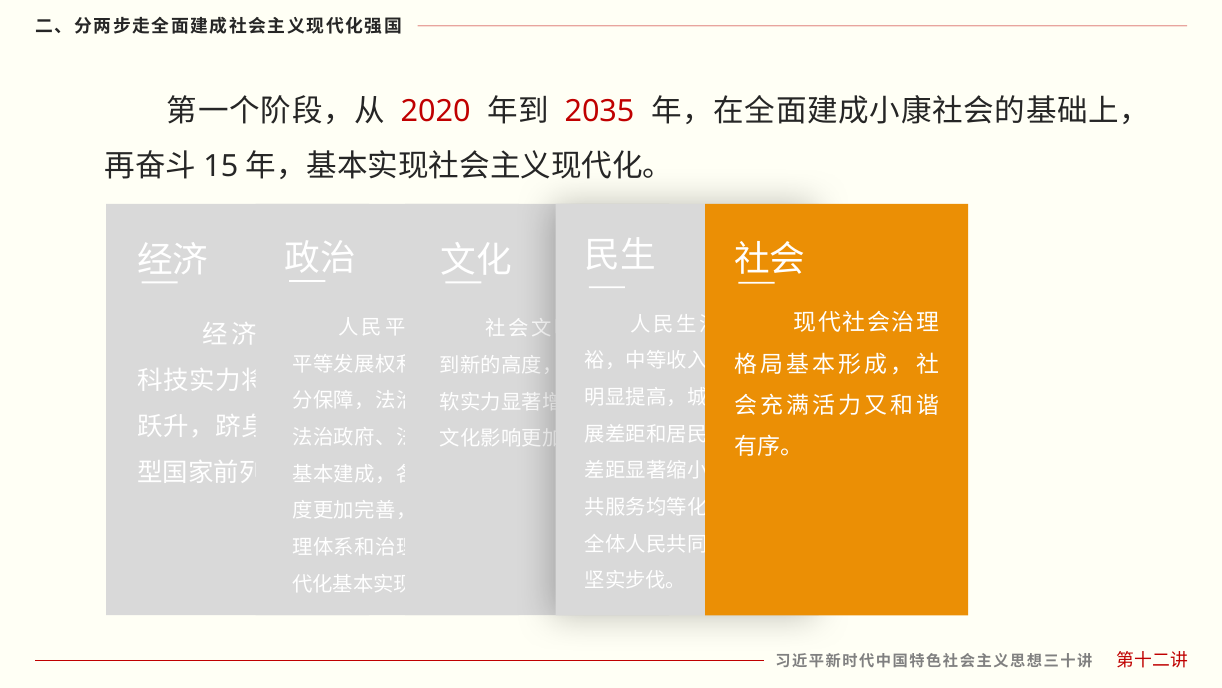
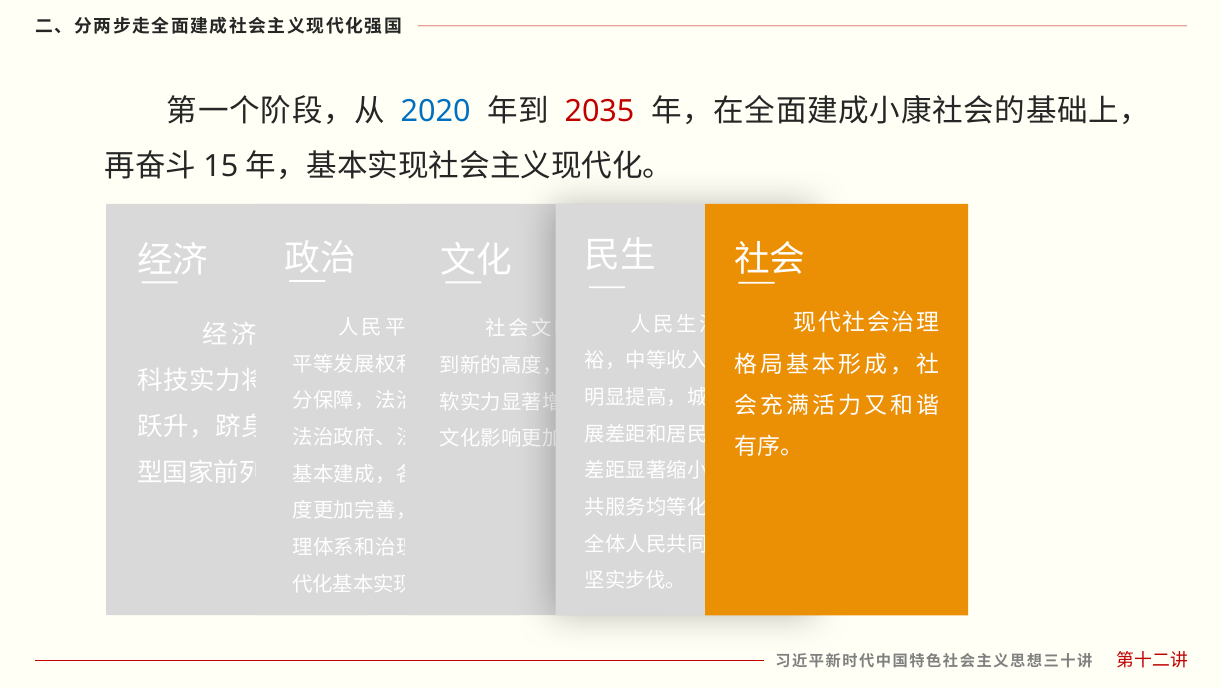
2020 colour: red -> blue (436, 111)
